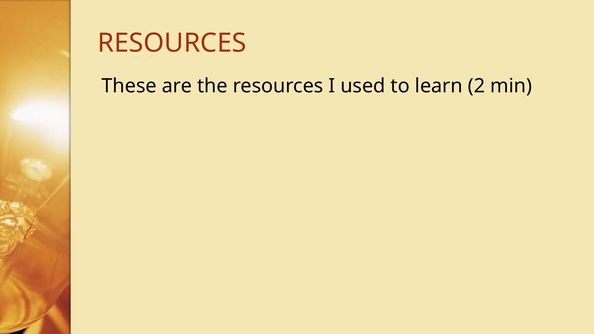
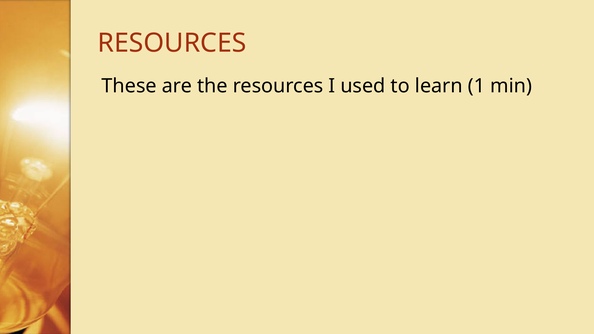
2: 2 -> 1 (476, 86)
